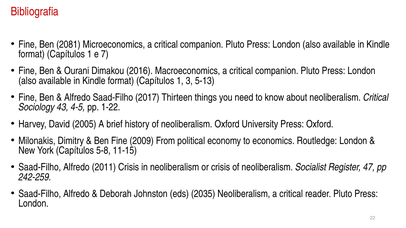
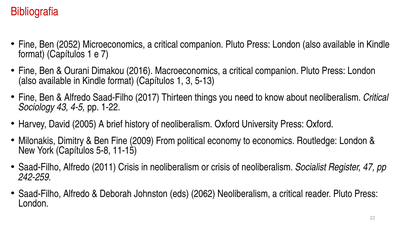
2081: 2081 -> 2052 (68, 44)
2035: 2035 -> 2062 (203, 194)
